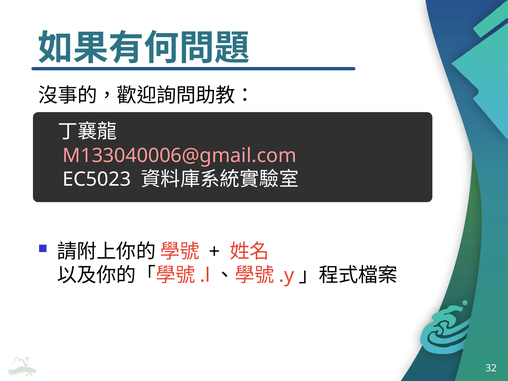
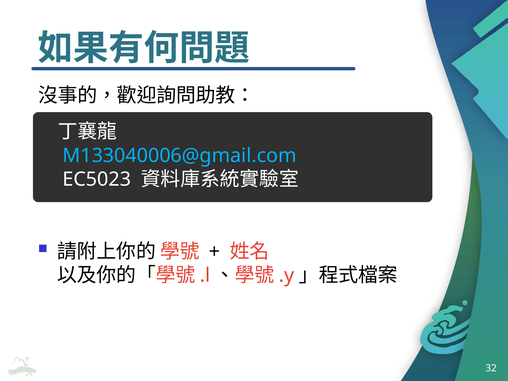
M133040006@gmail.com colour: pink -> light blue (180, 156)
